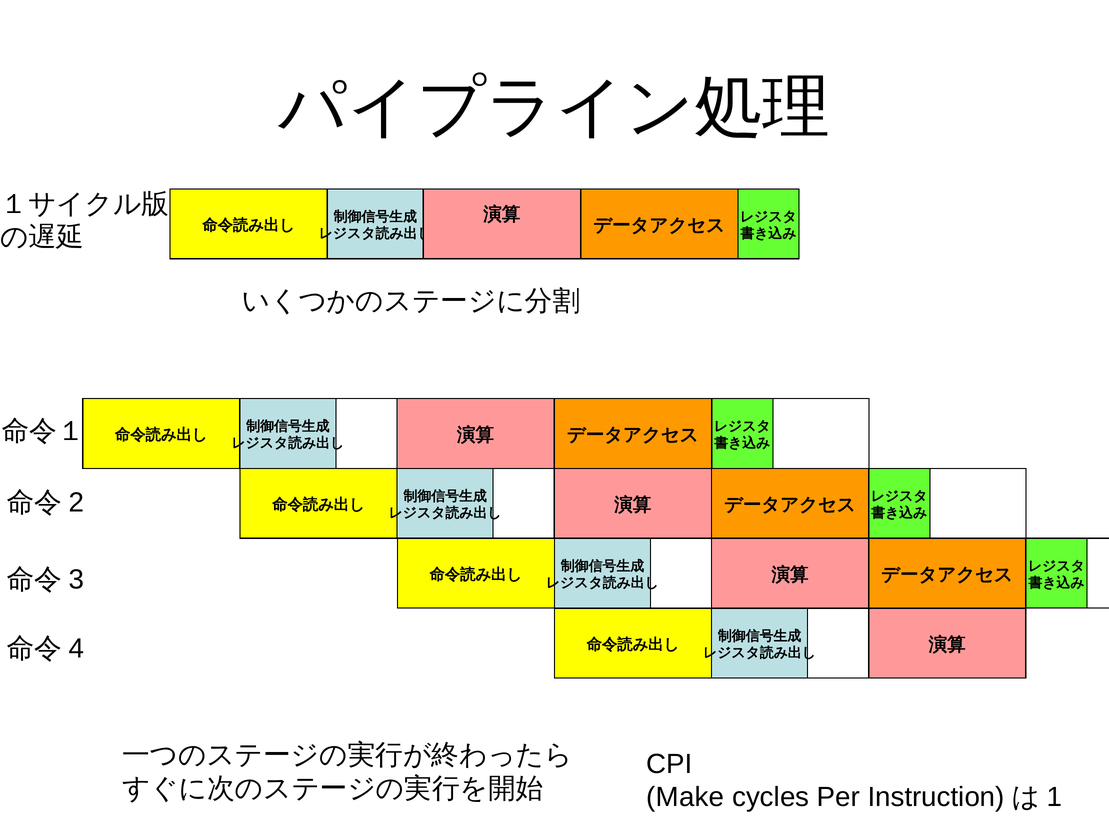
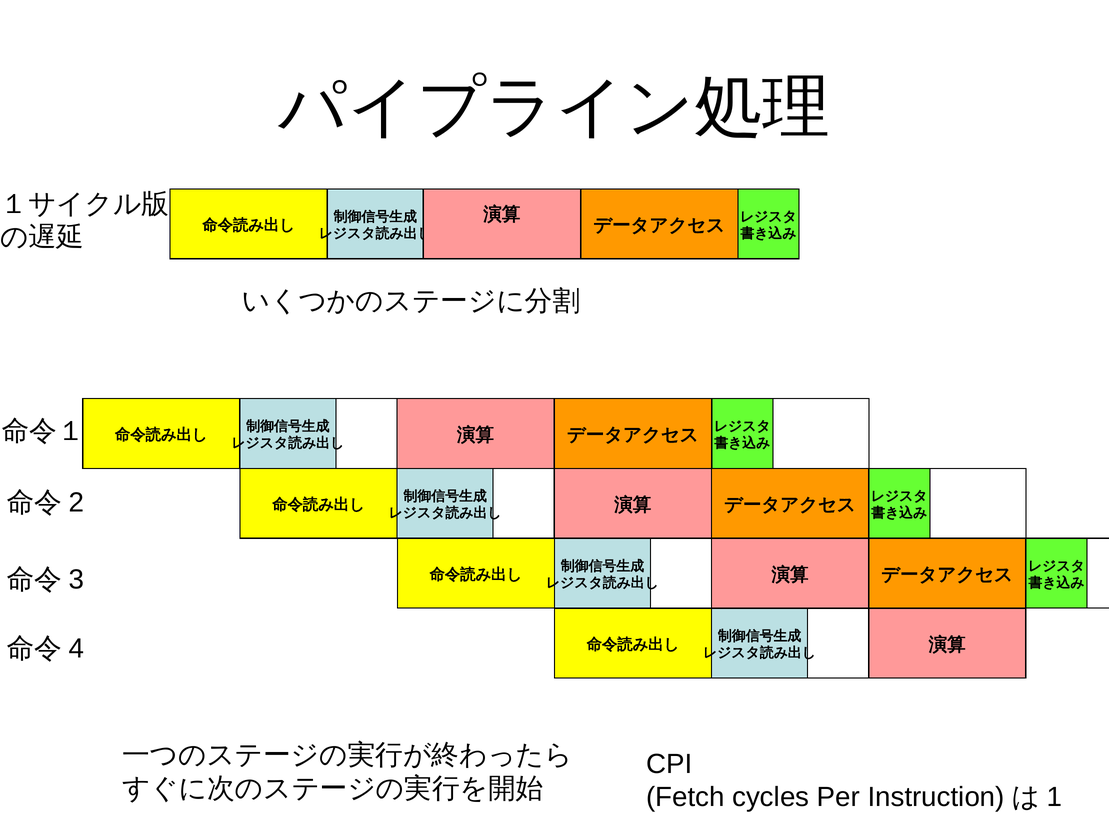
Make: Make -> Fetch (685, 797)
